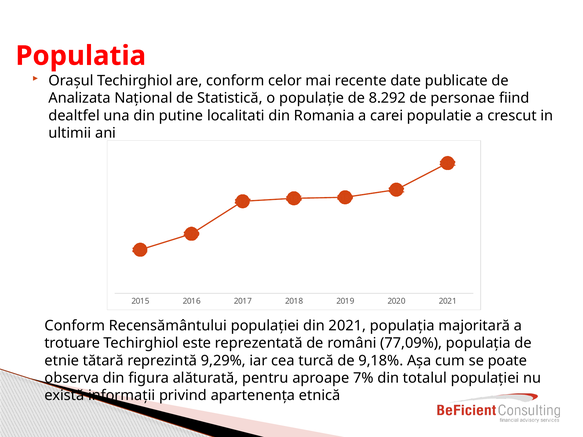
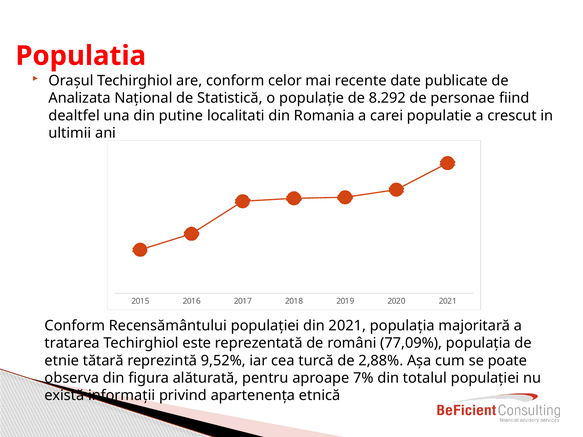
trotuare: trotuare -> tratarea (72, 343)
9,29%: 9,29% -> 9,52% (223, 361)
9,18%: 9,18% -> 2,88% (381, 361)
